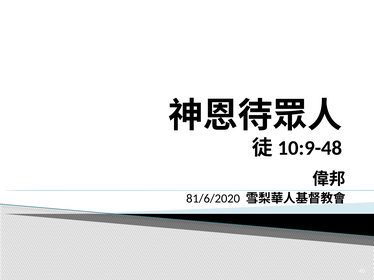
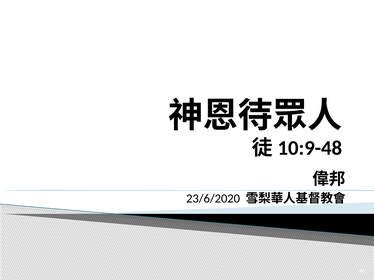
81/6/2020: 81/6/2020 -> 23/6/2020 (213, 199)
